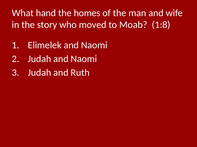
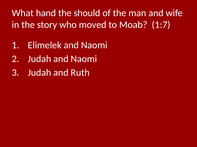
homes: homes -> should (87, 13)
1:8: 1:8 -> 1:7 (161, 25)
